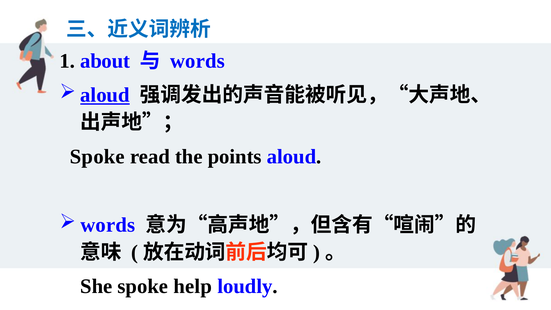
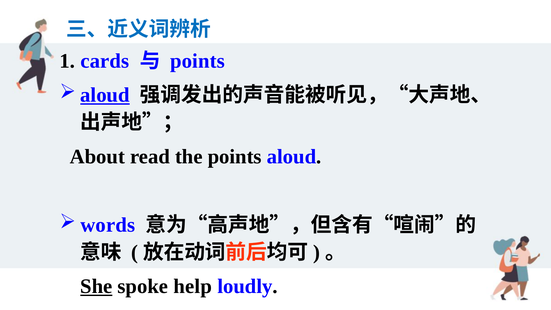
about: about -> cards (105, 61)
words: words -> points (198, 61)
Spoke: Spoke -> About (97, 157)
She underline: none -> present (96, 286)
